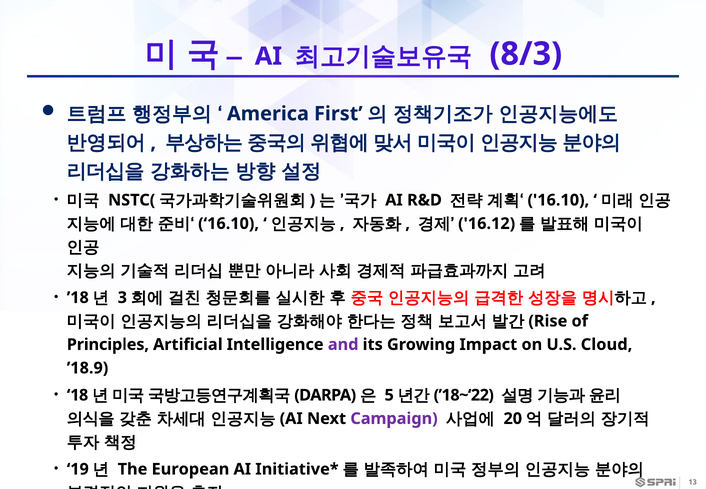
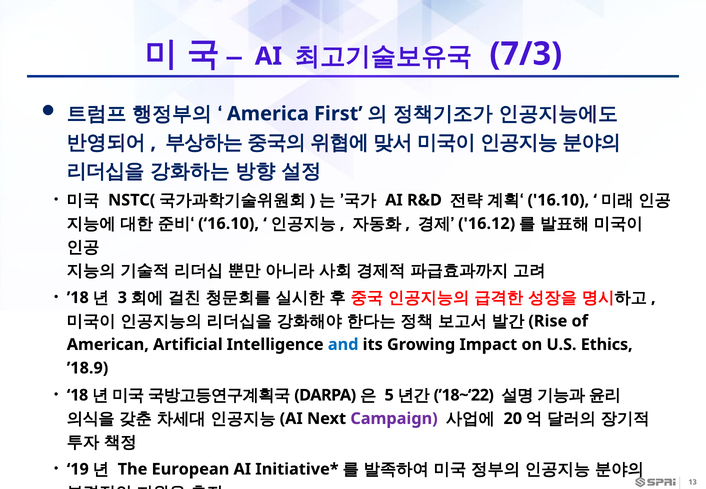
8/3: 8/3 -> 7/3 (526, 54)
Principles: Principles -> American (108, 344)
and colour: purple -> blue (343, 344)
Cloud: Cloud -> Ethics (607, 344)
